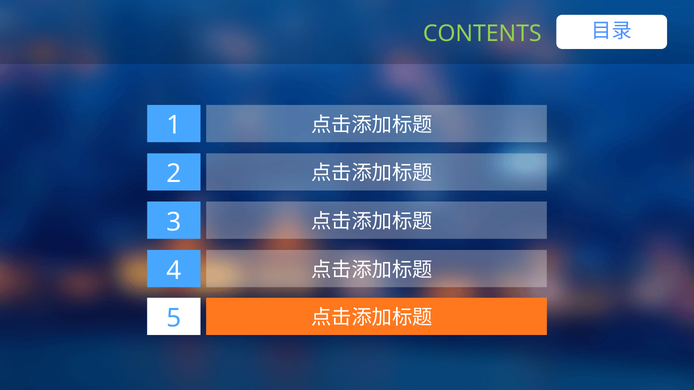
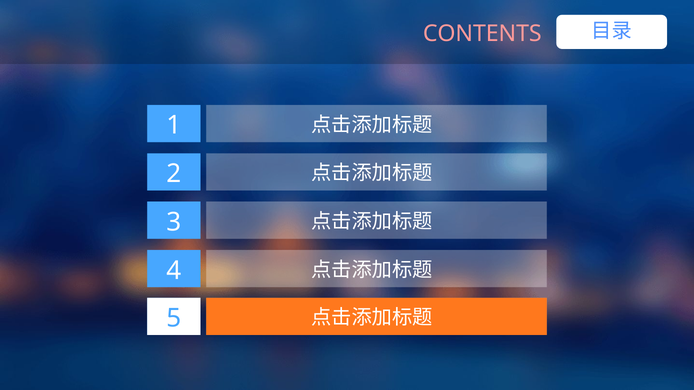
CONTENTS colour: light green -> pink (482, 34)
